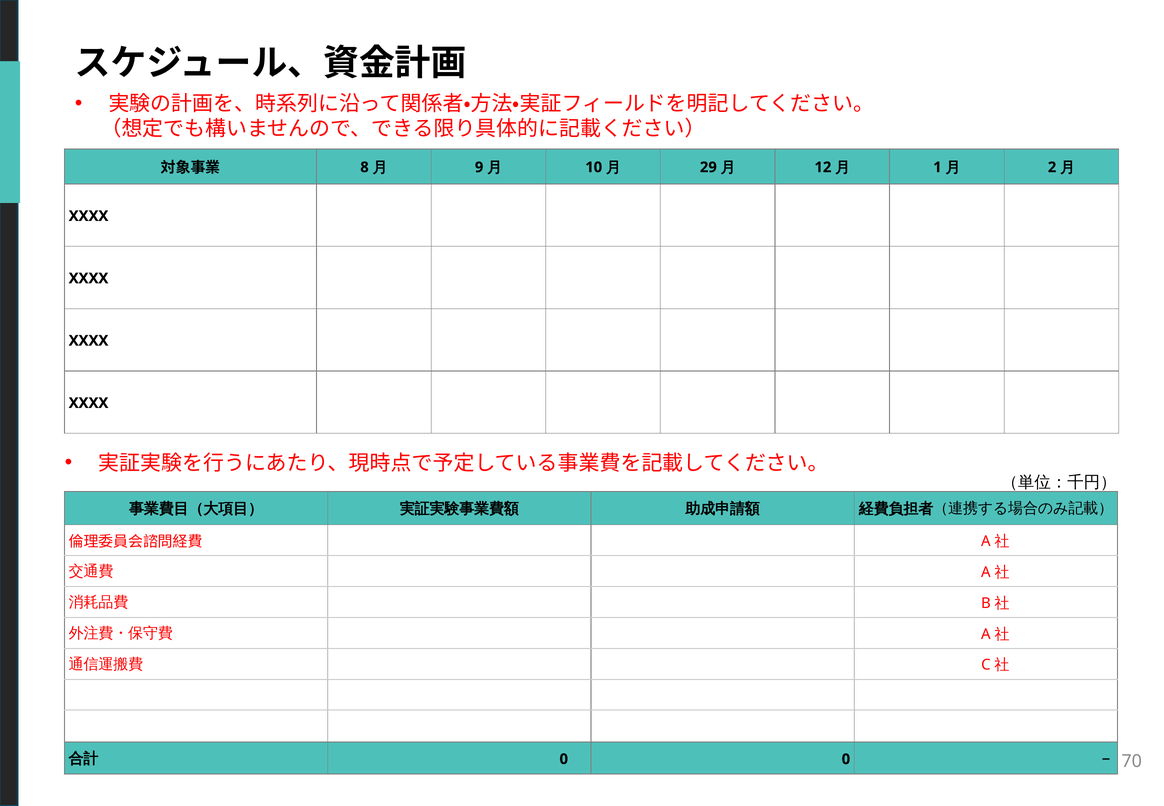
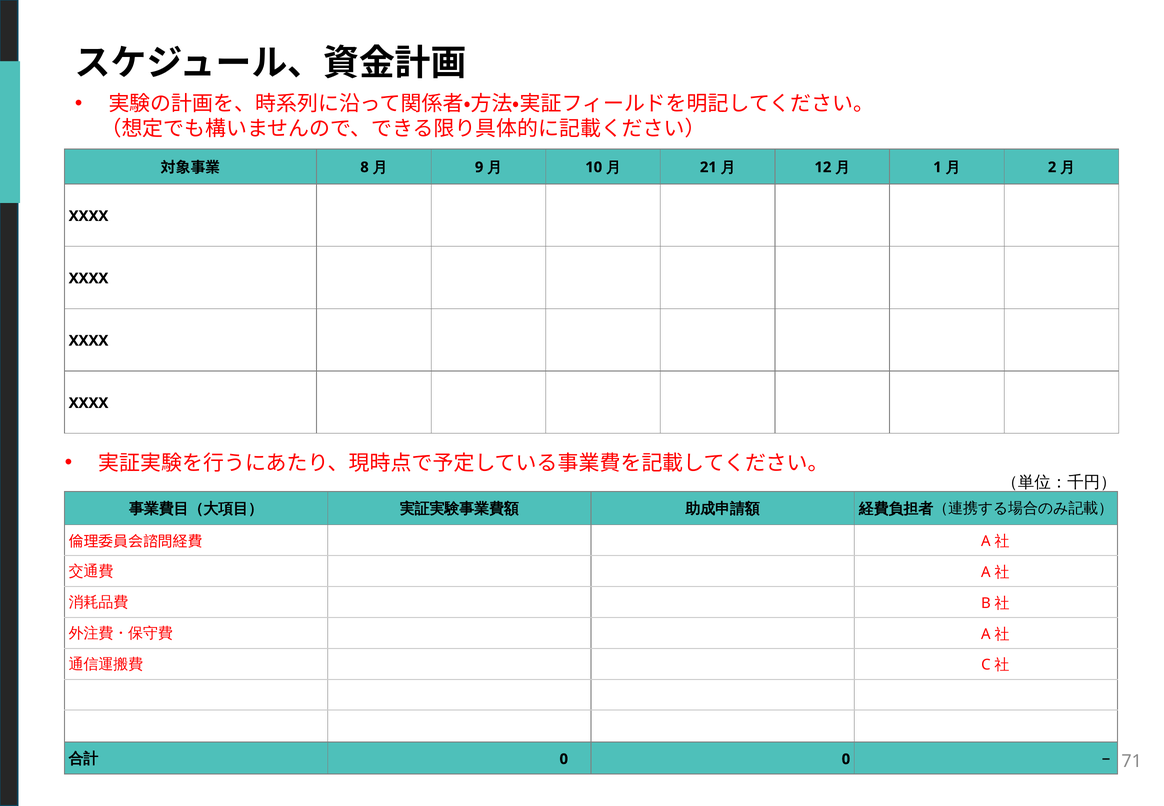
29: 29 -> 21 (708, 167)
70: 70 -> 71 (1132, 761)
